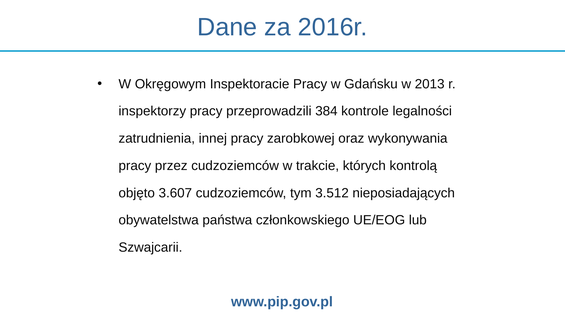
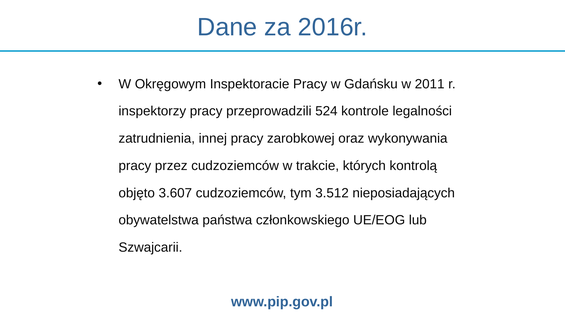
2013: 2013 -> 2011 (430, 84)
384: 384 -> 524 (326, 111)
